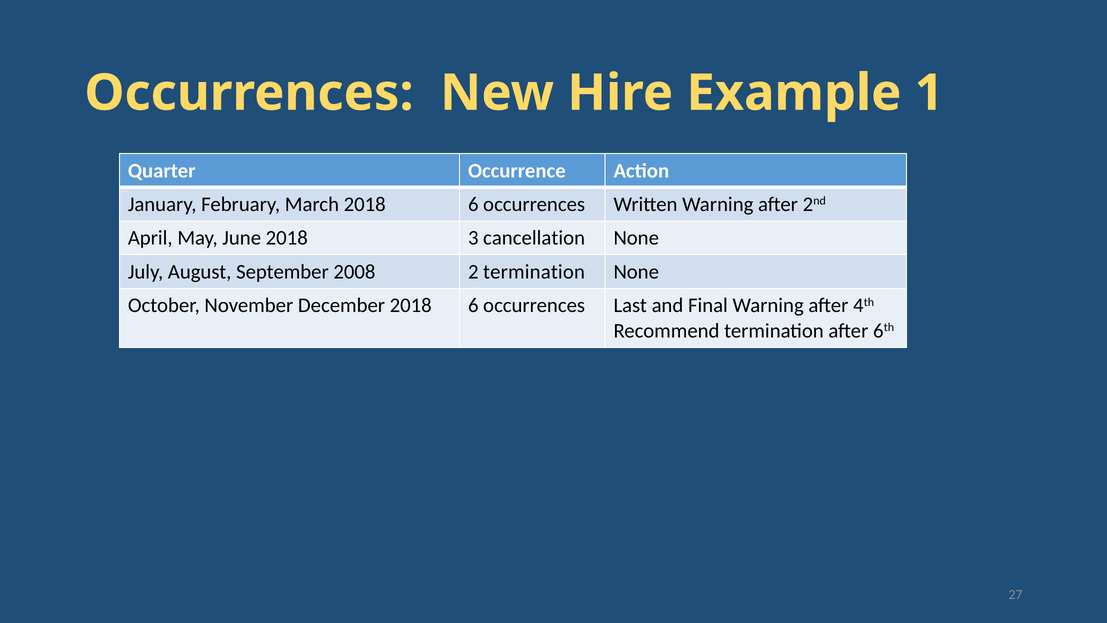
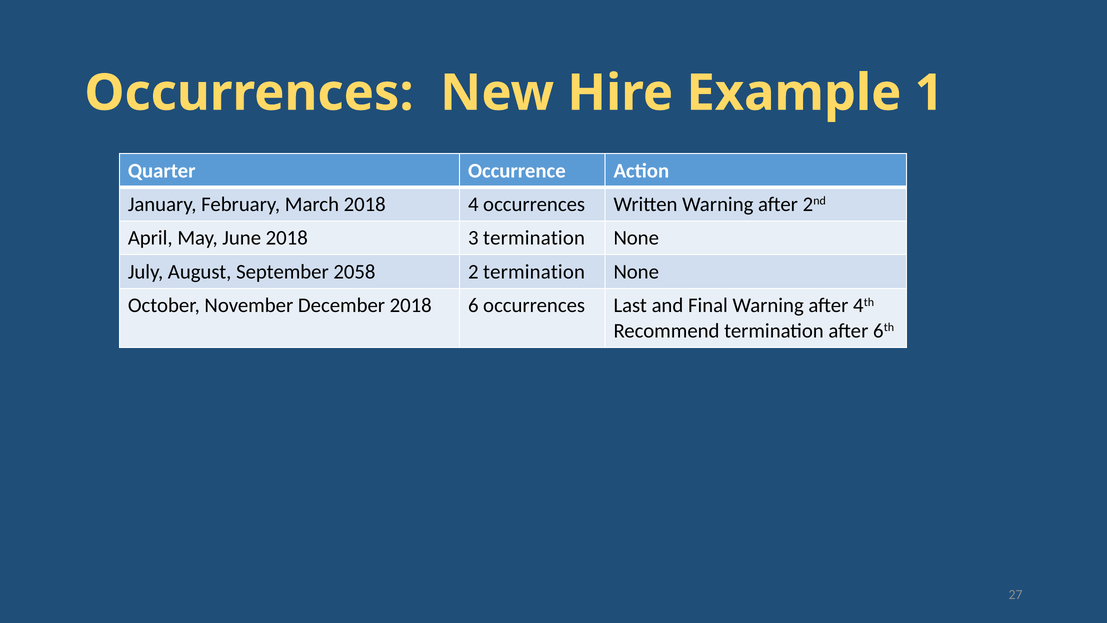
March 2018 6: 6 -> 4 (473, 204)
3 cancellation: cancellation -> termination (534, 238)
2008: 2008 -> 2058 (354, 272)
